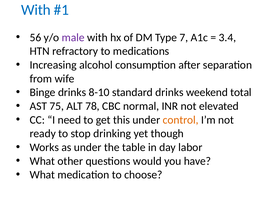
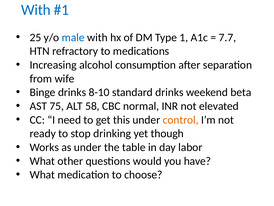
56: 56 -> 25 (35, 37)
male colour: purple -> blue (73, 37)
7: 7 -> 1 (184, 37)
3.4: 3.4 -> 7.7 (227, 37)
total: total -> beta (241, 92)
78: 78 -> 58 (92, 106)
